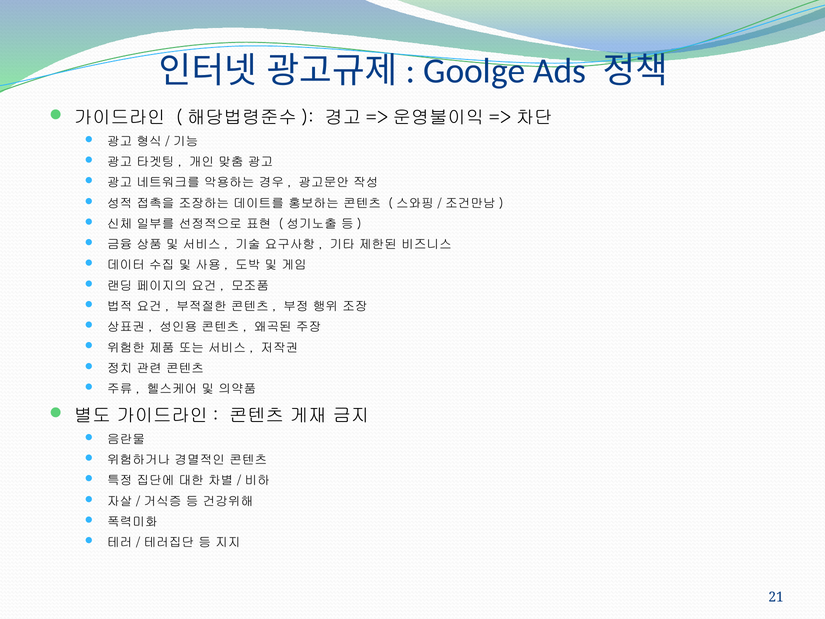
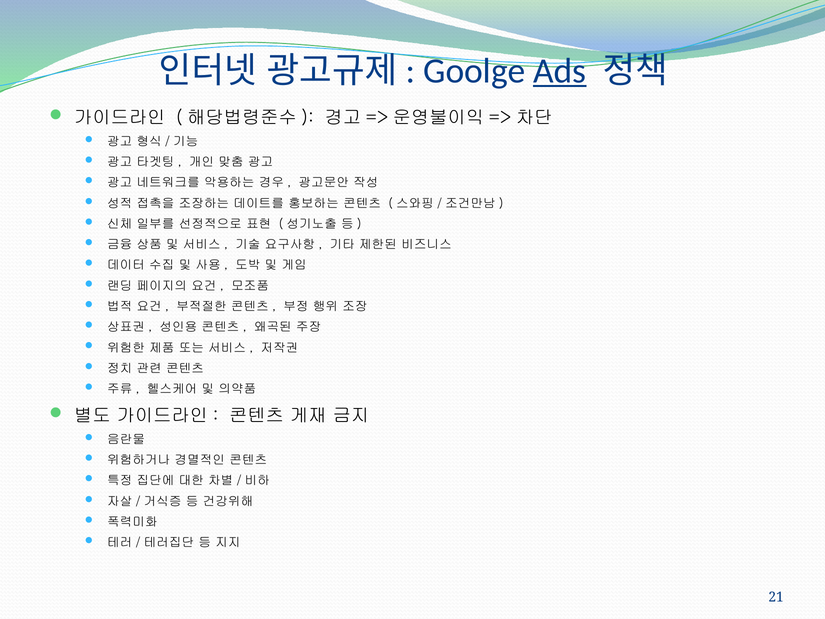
Ads underline: none -> present (560, 71)
